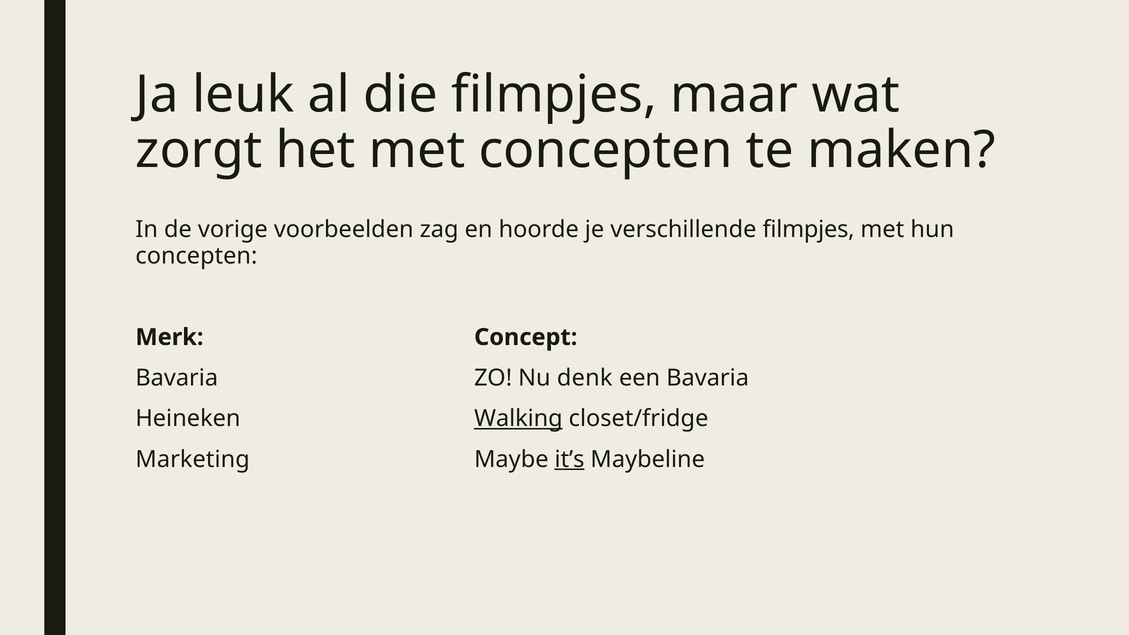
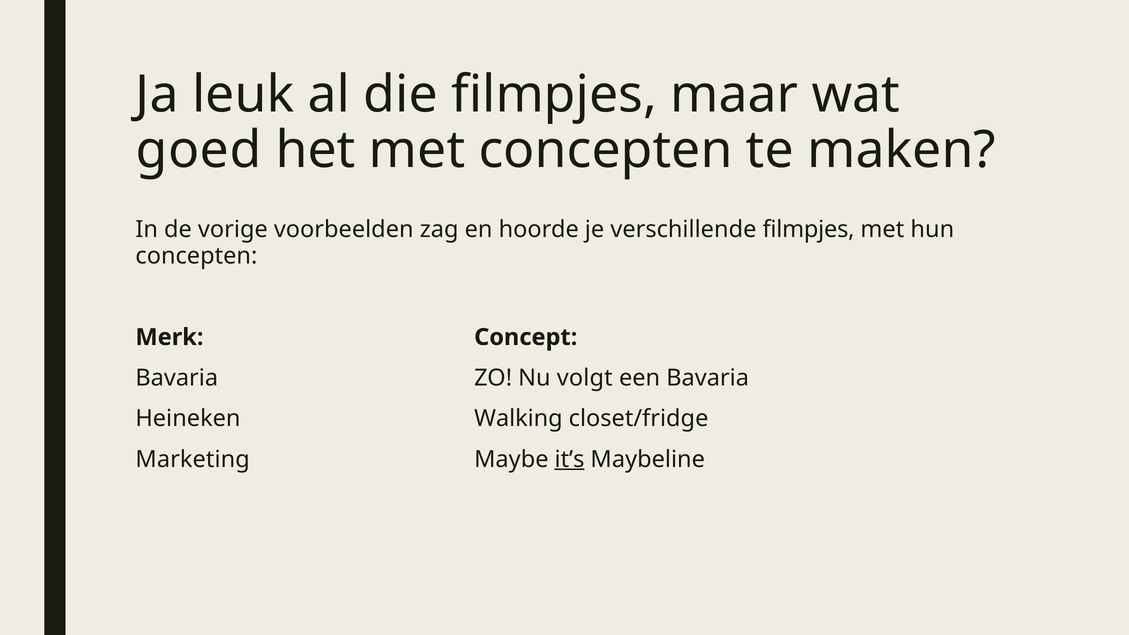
zorgt: zorgt -> goed (199, 150)
denk: denk -> volgt (585, 378)
Walking underline: present -> none (518, 419)
